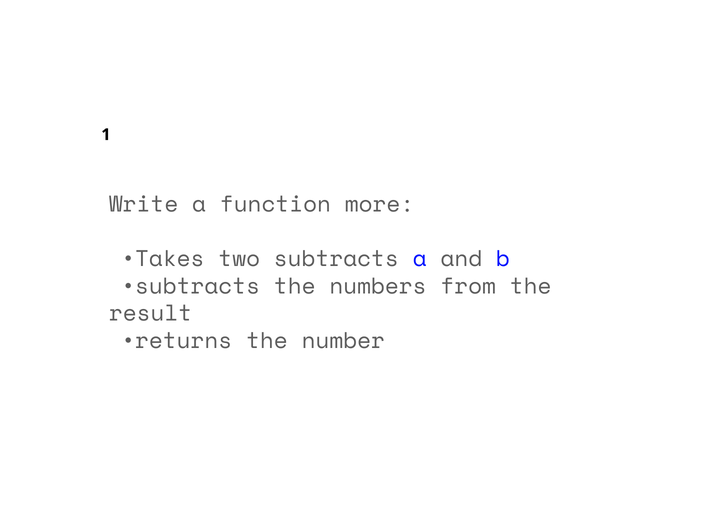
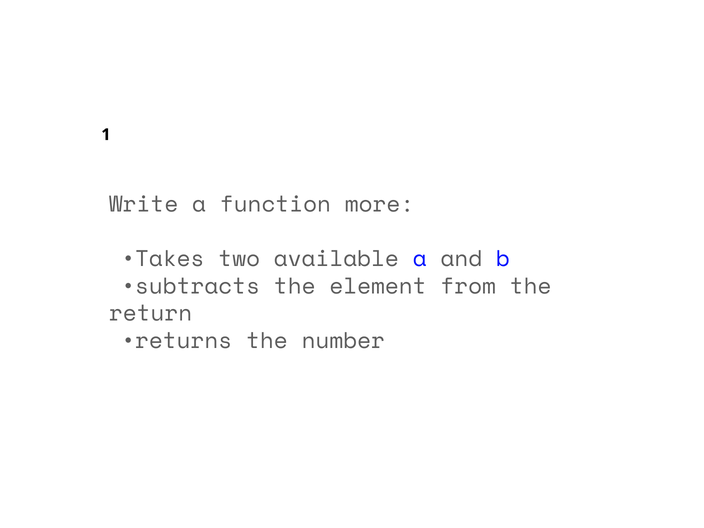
two subtracts: subtracts -> available (336, 259)
numbers: numbers -> element (378, 286)
result: result -> return (151, 313)
